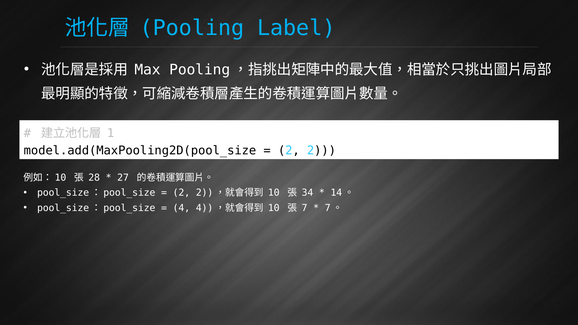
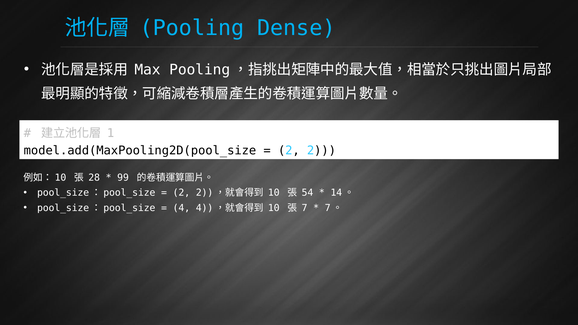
Label: Label -> Dense (296, 28)
27: 27 -> 99 (123, 178)
34: 34 -> 54 (307, 193)
